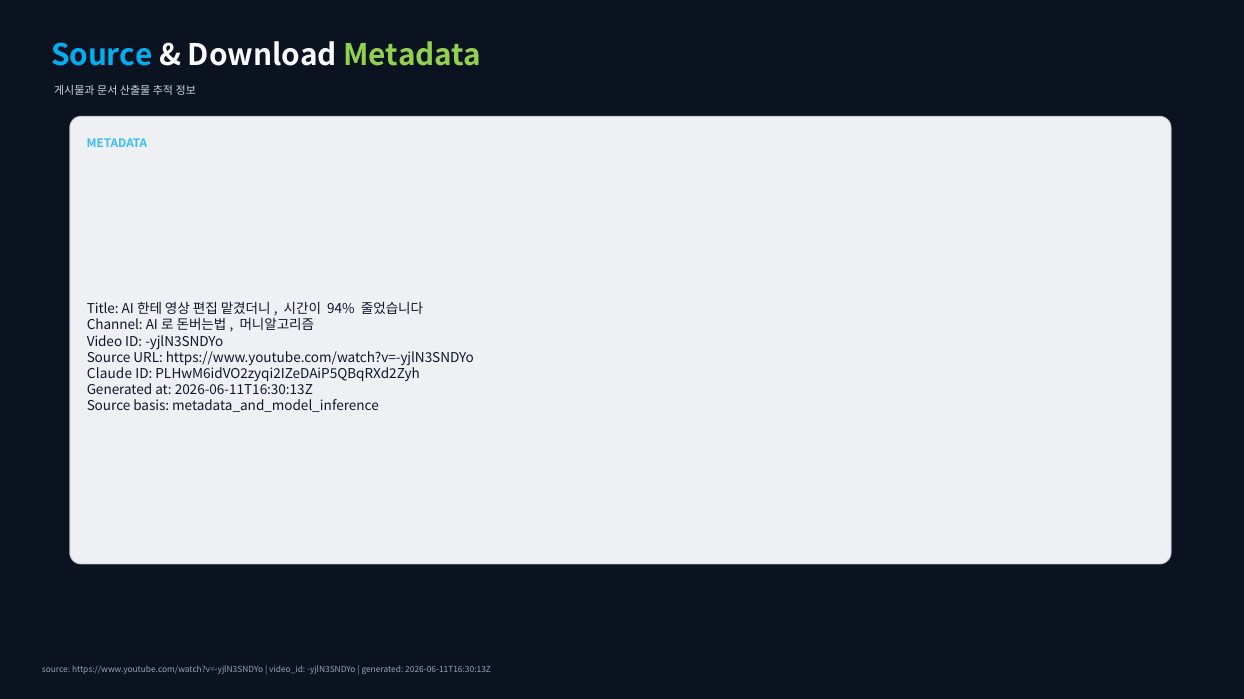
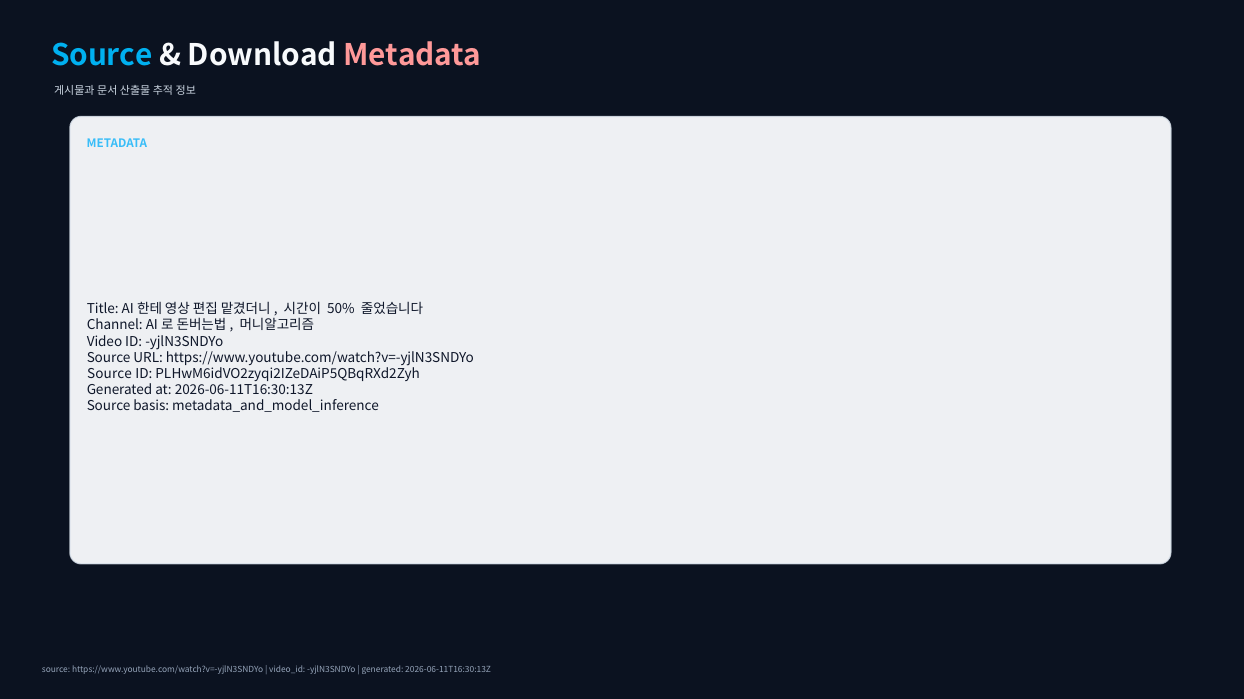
Metadata colour: light green -> pink (413, 56)
94%: 94% -> 50% (341, 310)
Claude: Claude -> Source (110, 374)
